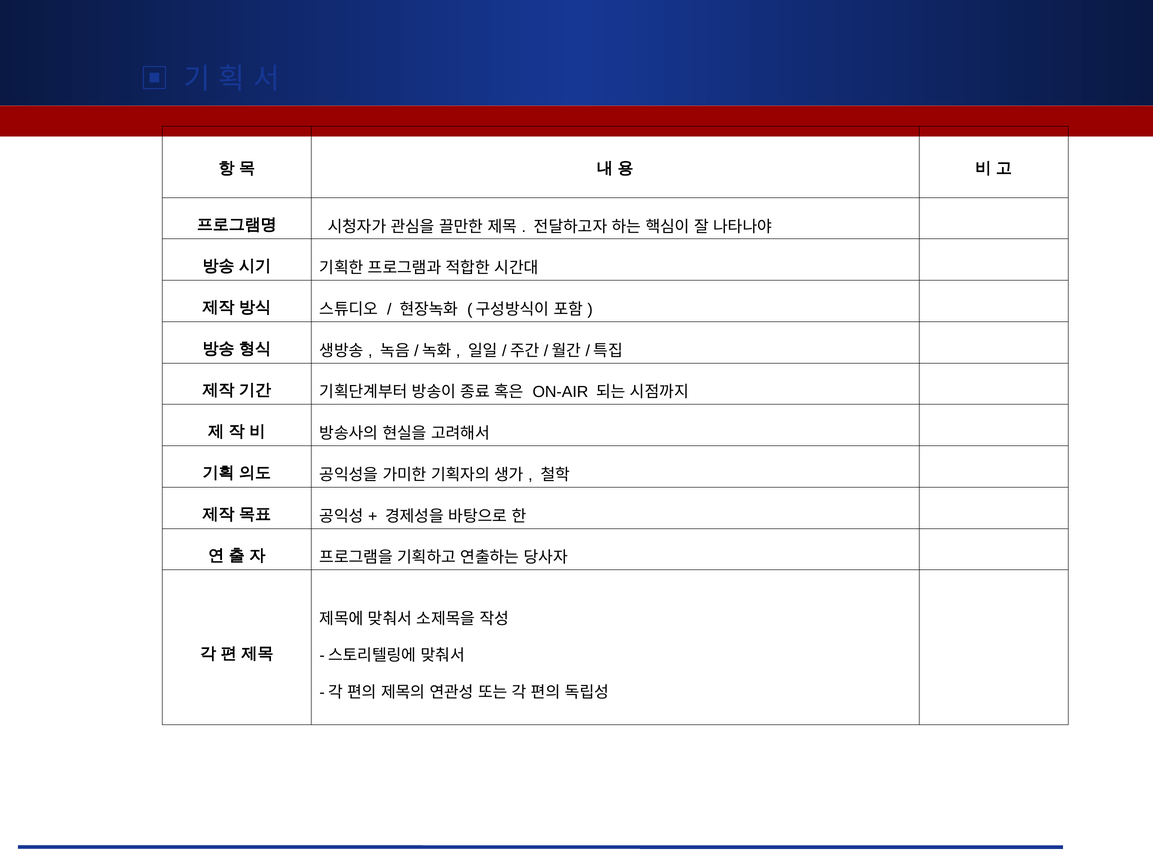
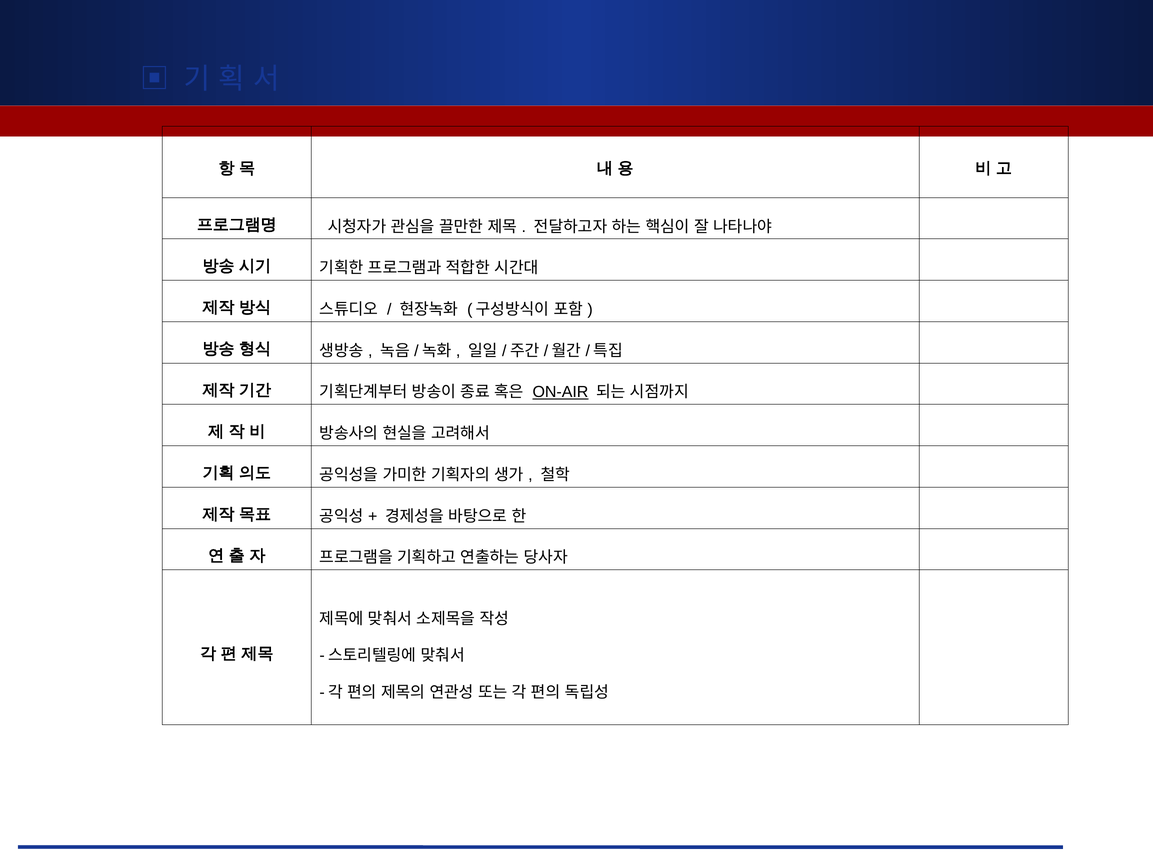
ON-AIR underline: none -> present (560, 392)
